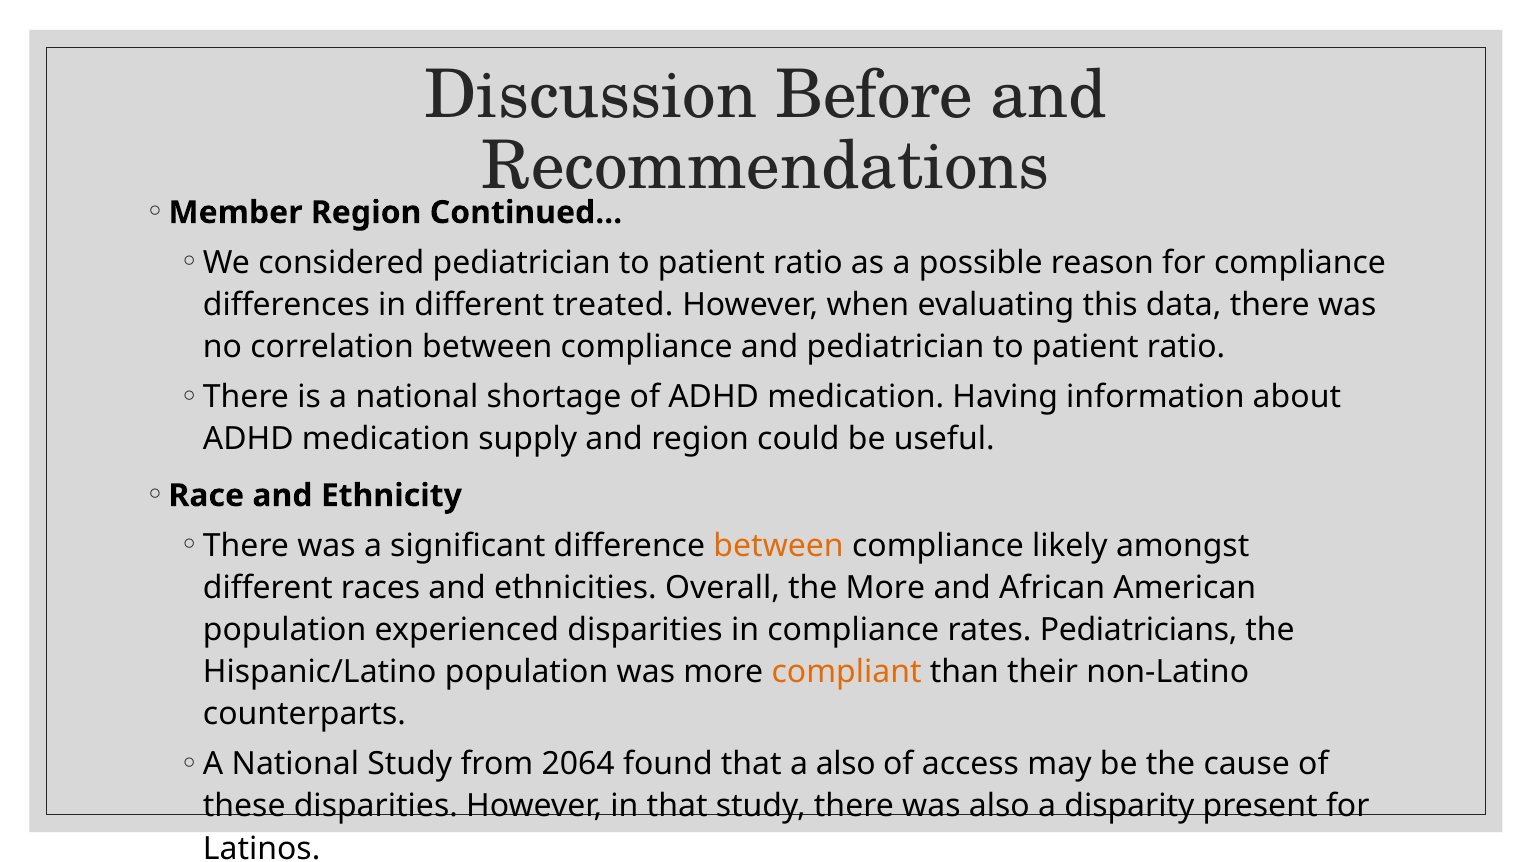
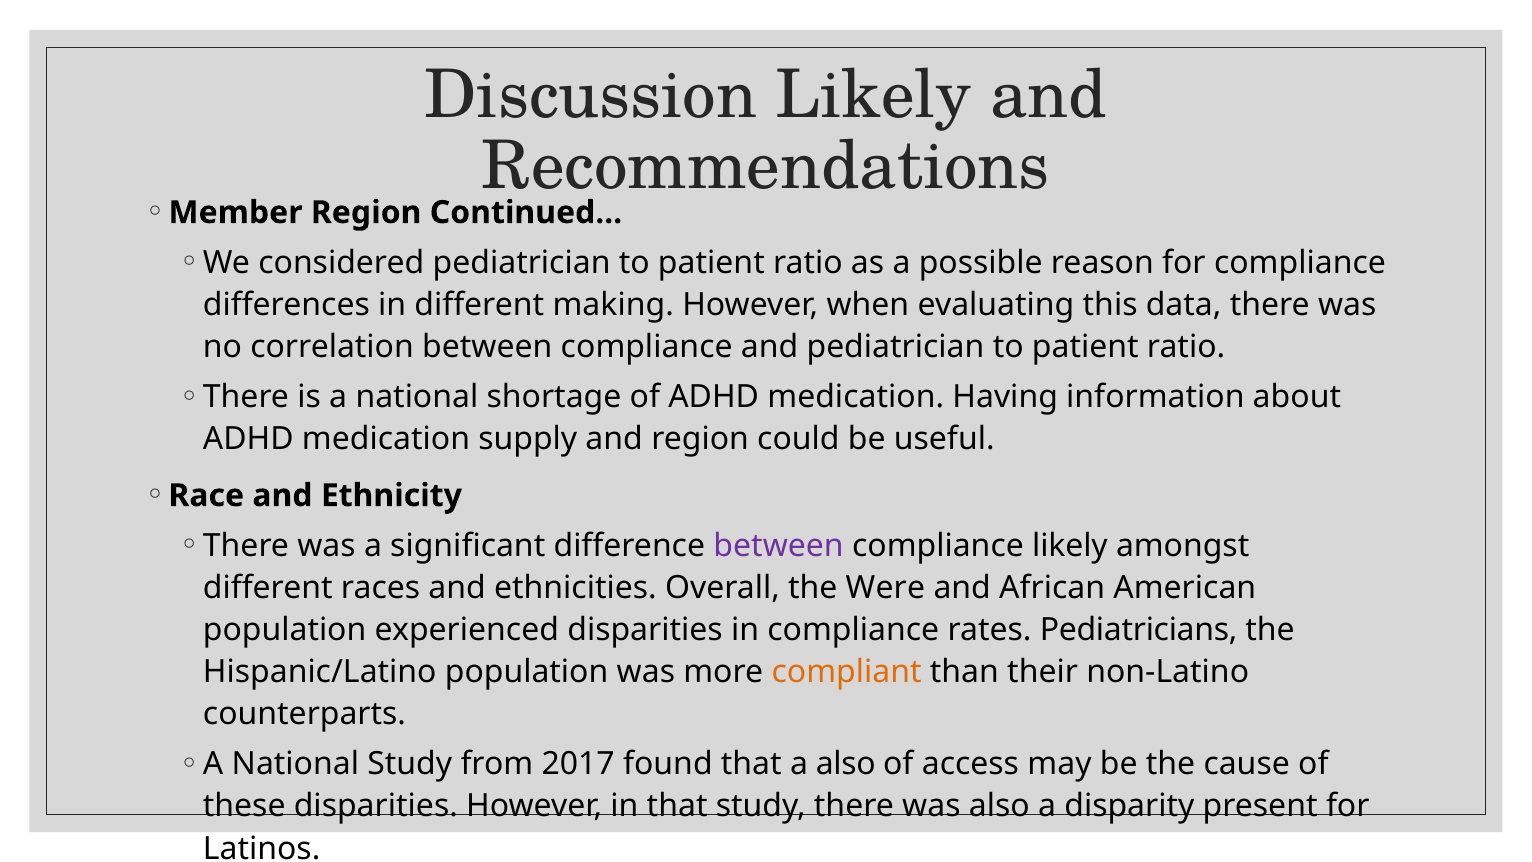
Discussion Before: Before -> Likely (874, 96)
treated: treated -> making (613, 305)
between colour: orange -> purple (779, 546)
the More: More -> Were (885, 588)
2064: 2064 -> 2017 (578, 764)
